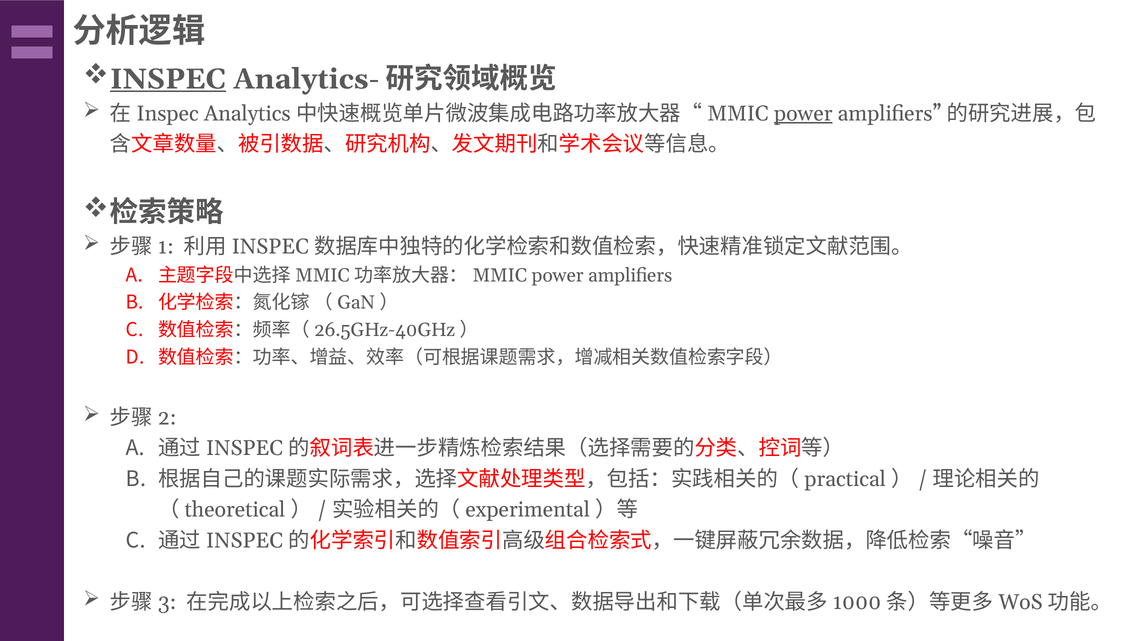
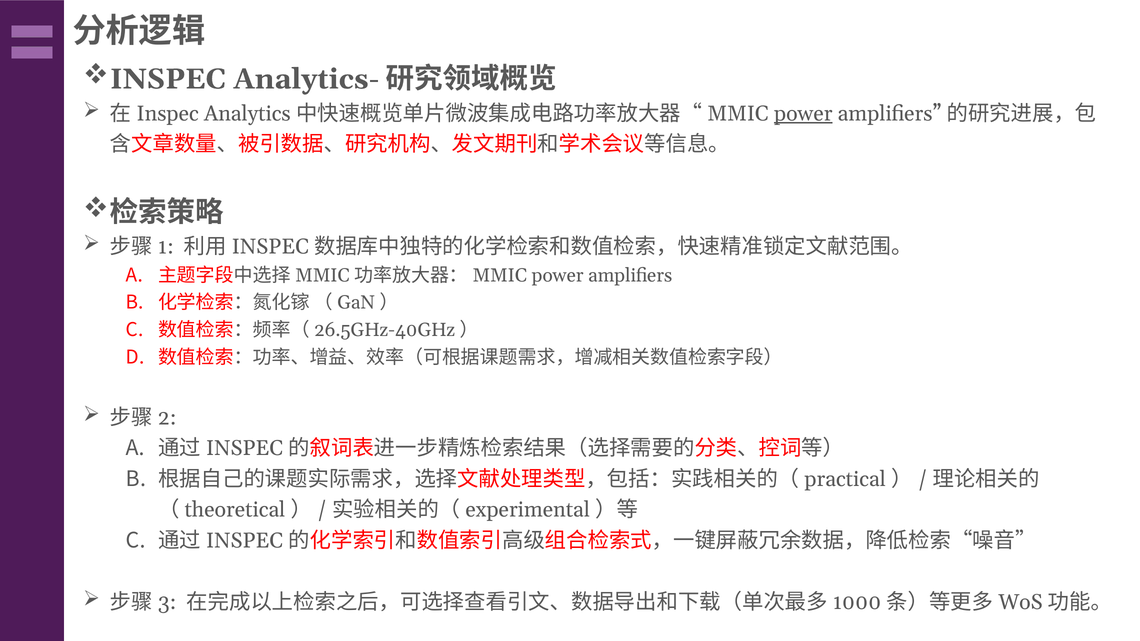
INSPEC underline: present -> none (168, 79)
